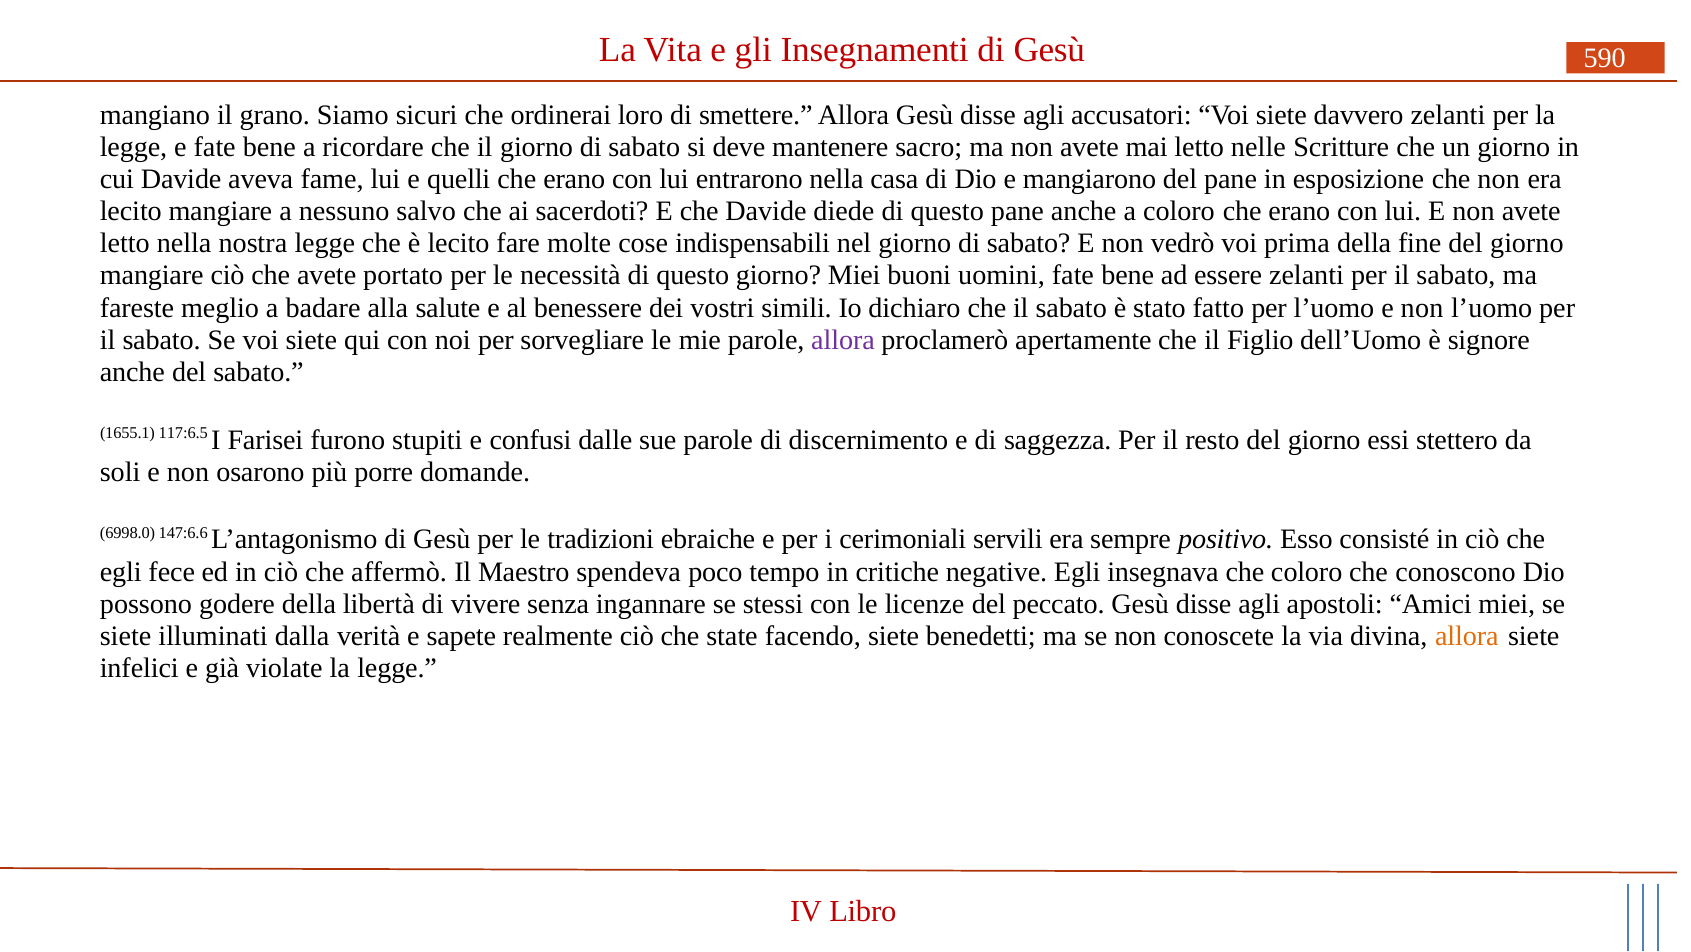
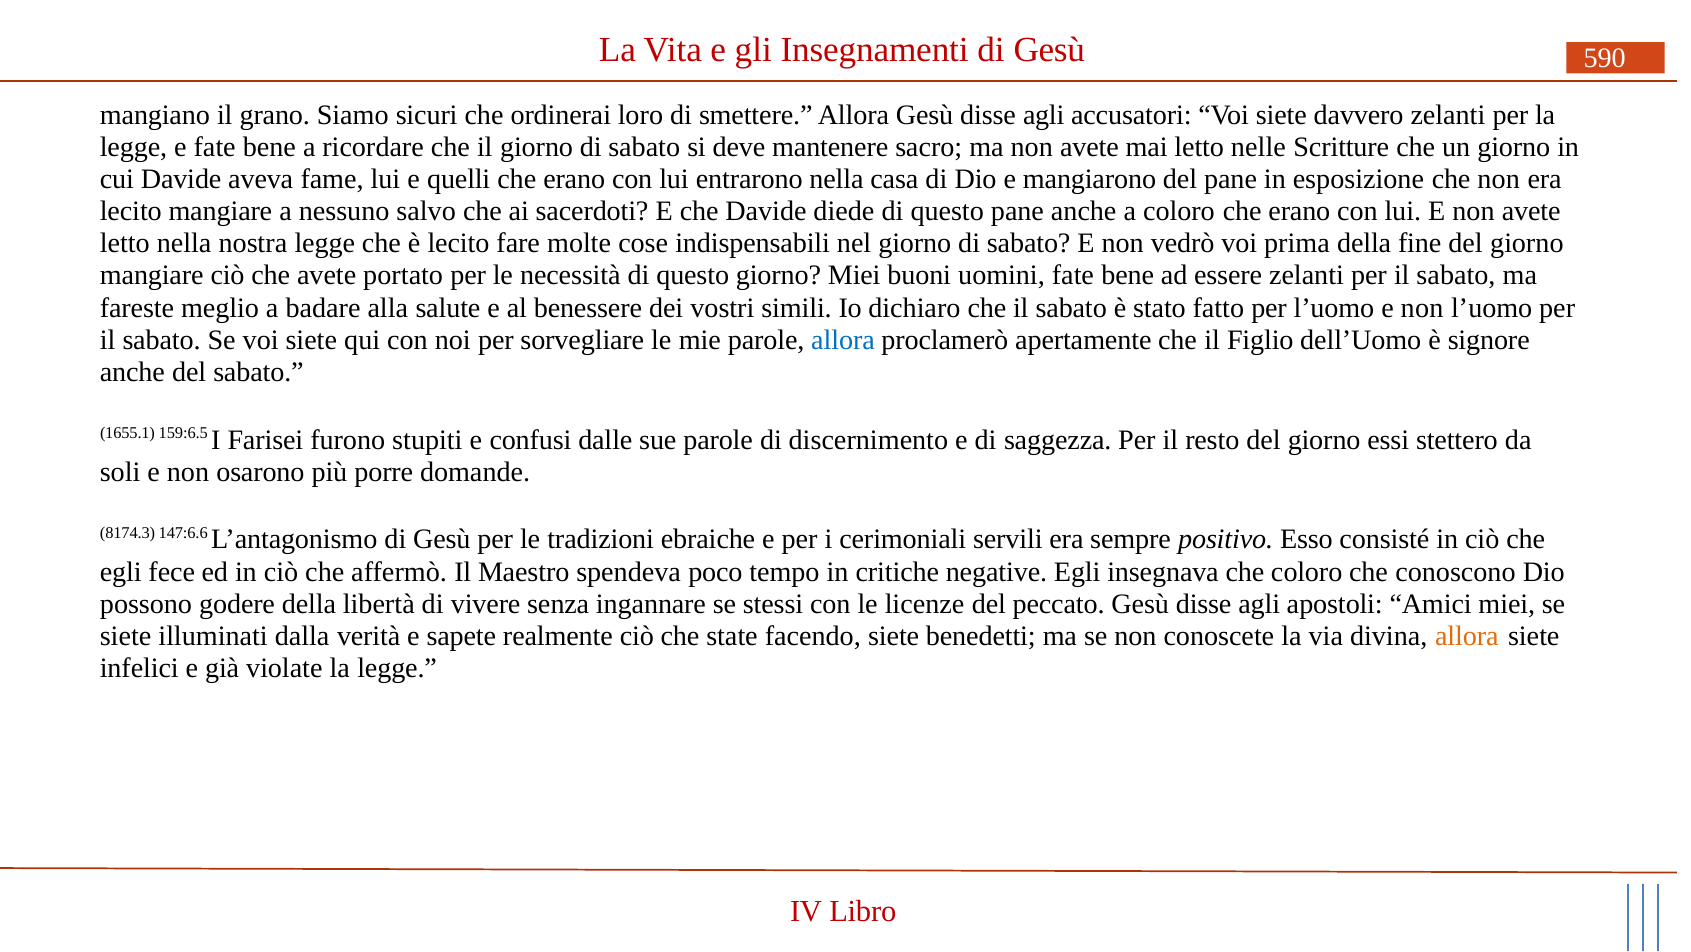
allora colour: purple -> blue (843, 340)
117:6.5: 117:6.5 -> 159:6.5 (183, 434)
6998.0: 6998.0 -> 8174.3 (128, 533)
